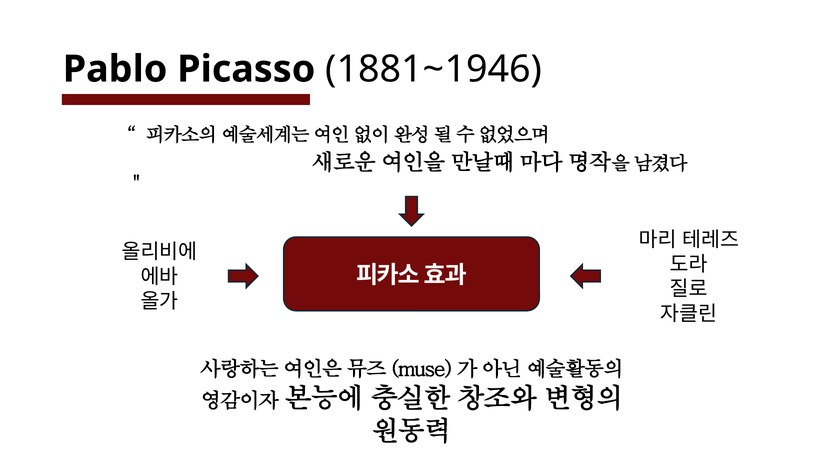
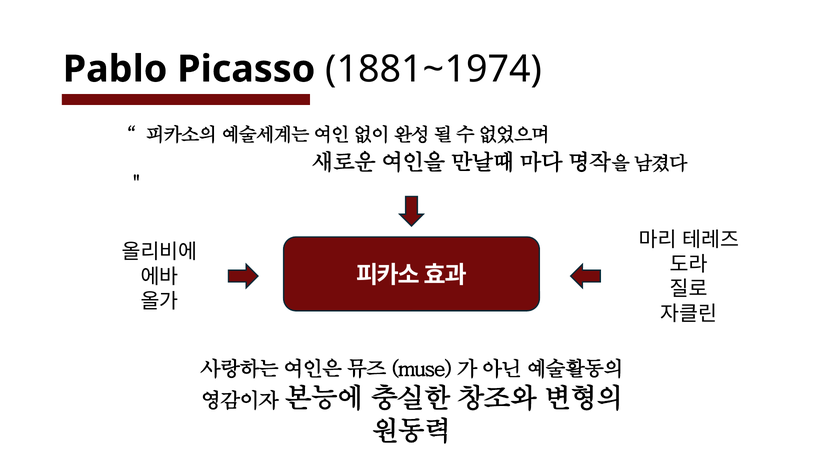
1881~1946: 1881~1946 -> 1881~1974 (434, 69)
